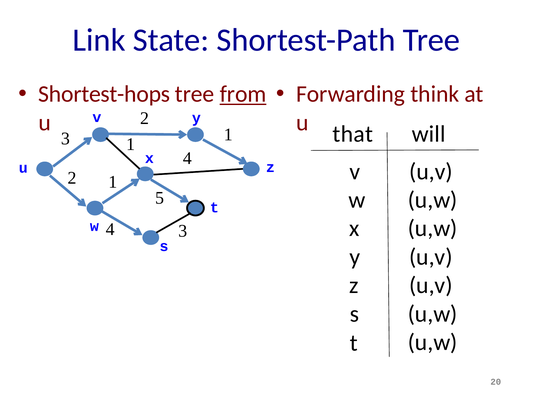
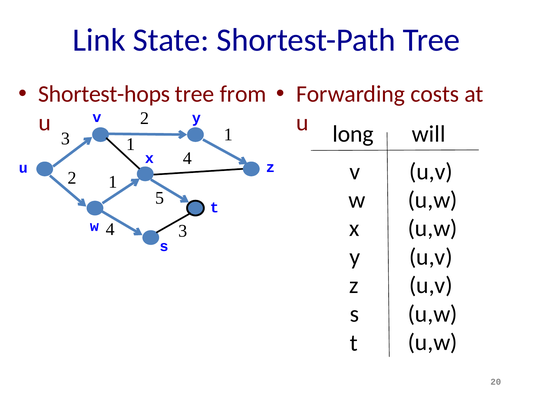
from underline: present -> none (243, 94)
think: think -> costs (435, 94)
that: that -> long (353, 134)
